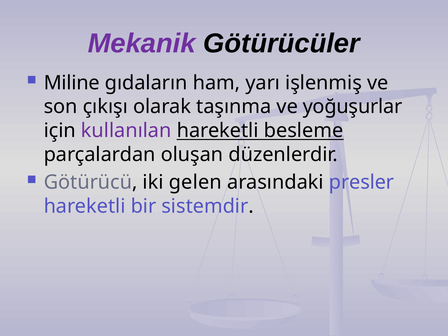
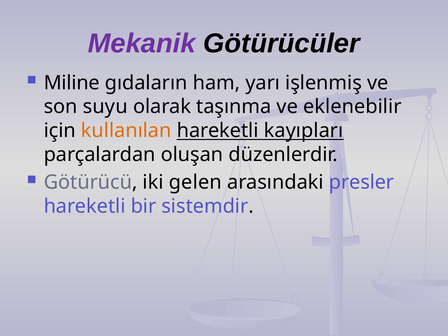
çıkışı: çıkışı -> suyu (105, 107)
yoğuşurlar: yoğuşurlar -> eklenebilir (352, 107)
kullanılan colour: purple -> orange (126, 131)
besleme: besleme -> kayıpları (304, 131)
